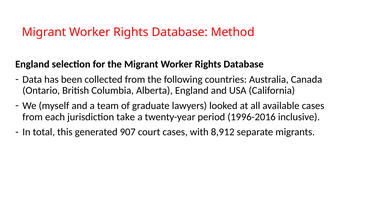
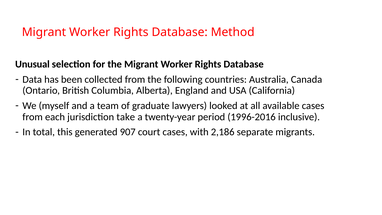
England: England -> Unusual (32, 64)
8,912: 8,912 -> 2,186 (223, 132)
